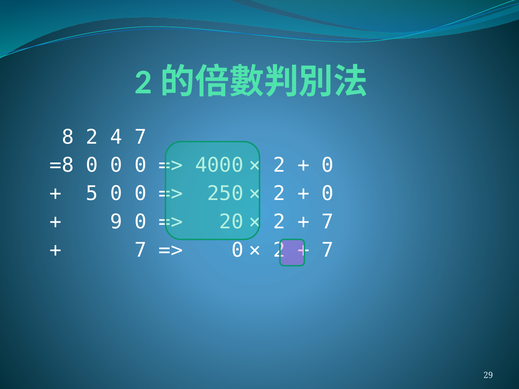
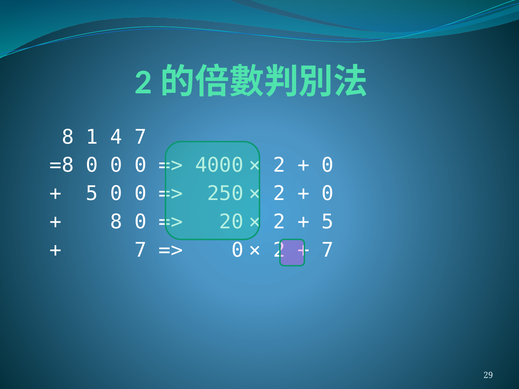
8 2: 2 -> 1 (92, 137)
9: 9 -> 8 (116, 222)
7: 7 -> 5 (328, 222)
